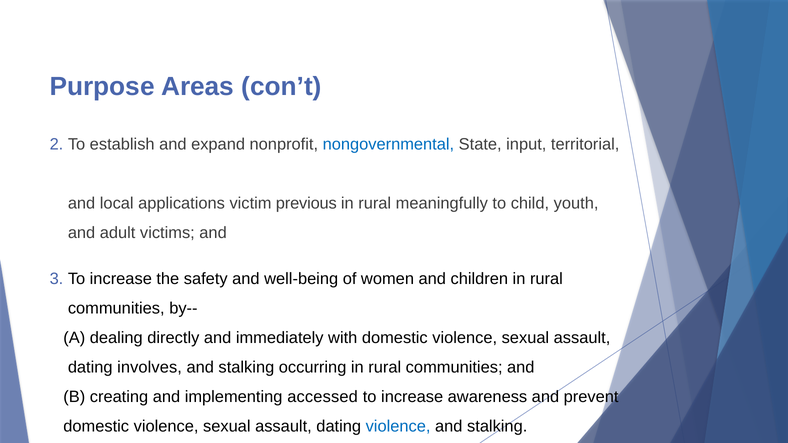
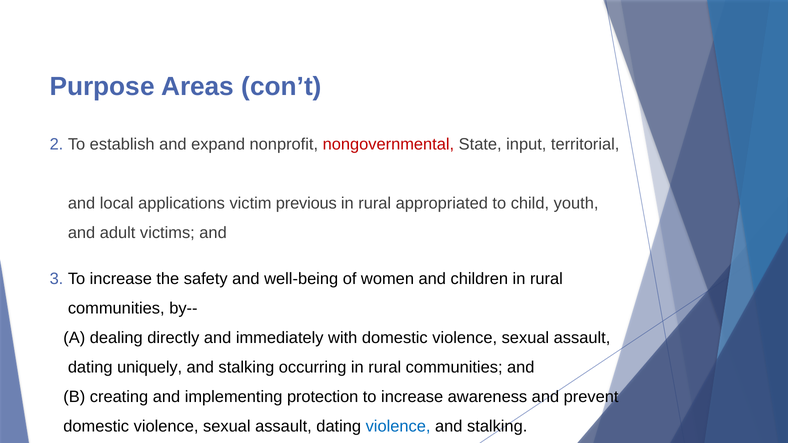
nongovernmental colour: blue -> red (388, 145)
meaningfully: meaningfully -> appropriated (442, 204)
involves: involves -> uniquely (150, 368)
accessed: accessed -> protection (323, 397)
